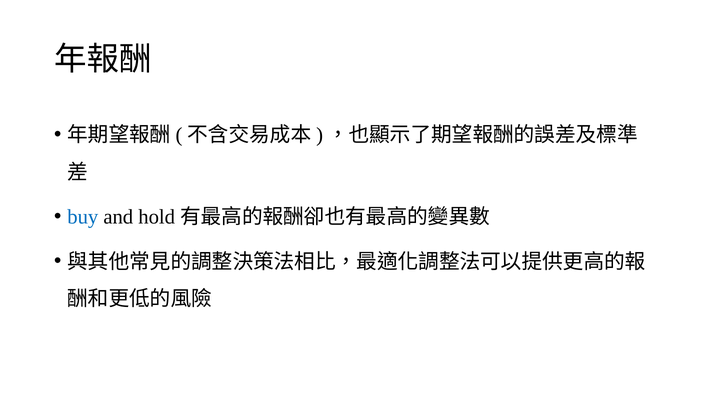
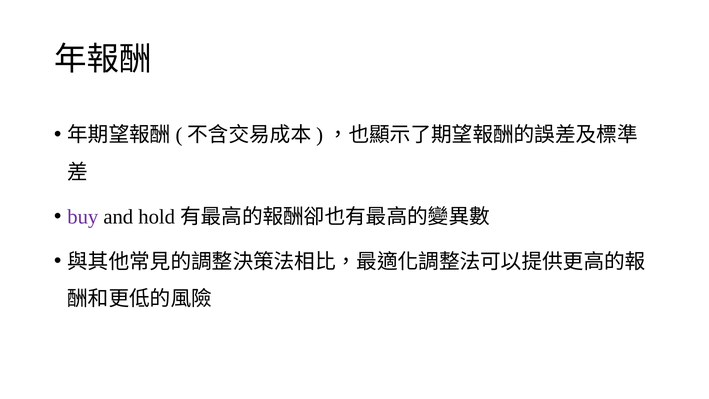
buy colour: blue -> purple (83, 217)
